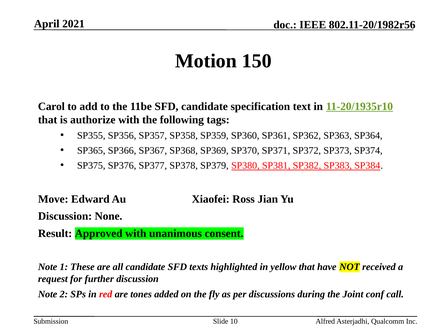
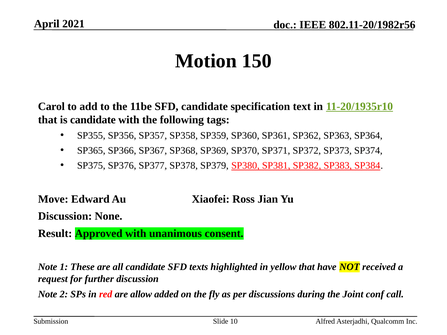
is authorize: authorize -> candidate (93, 120)
tones: tones -> allow (141, 295)
